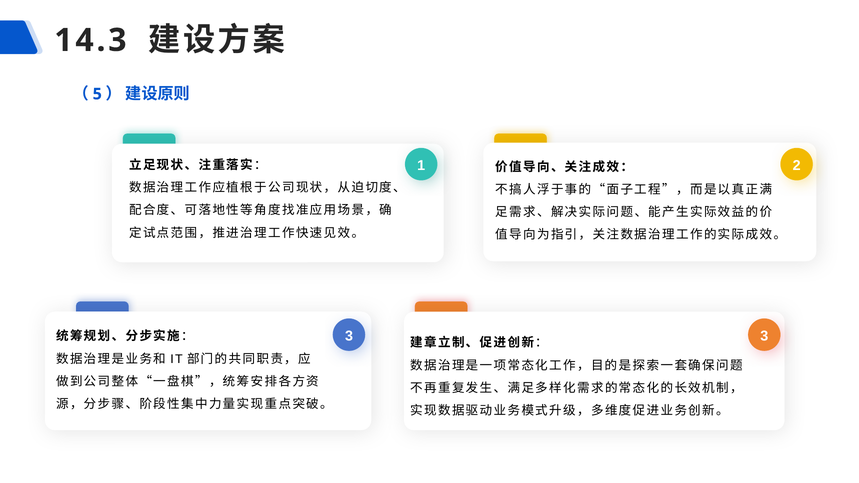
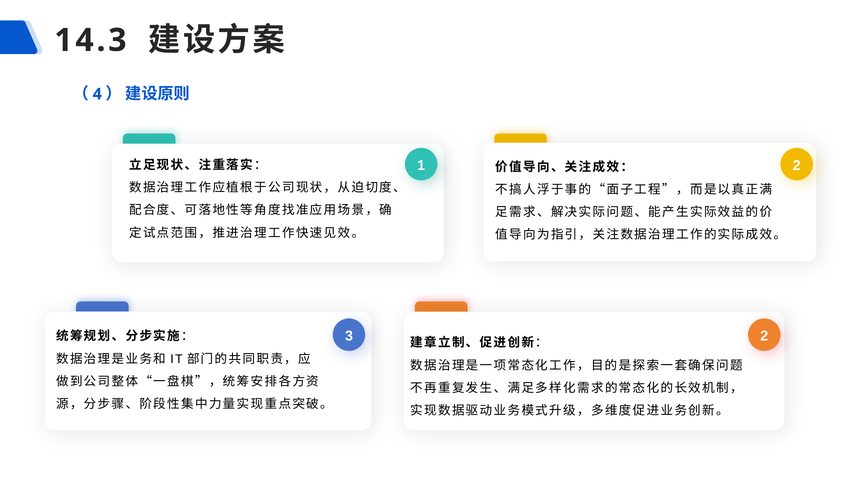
5: 5 -> 4 (97, 94)
3 3: 3 -> 2 (764, 336)
